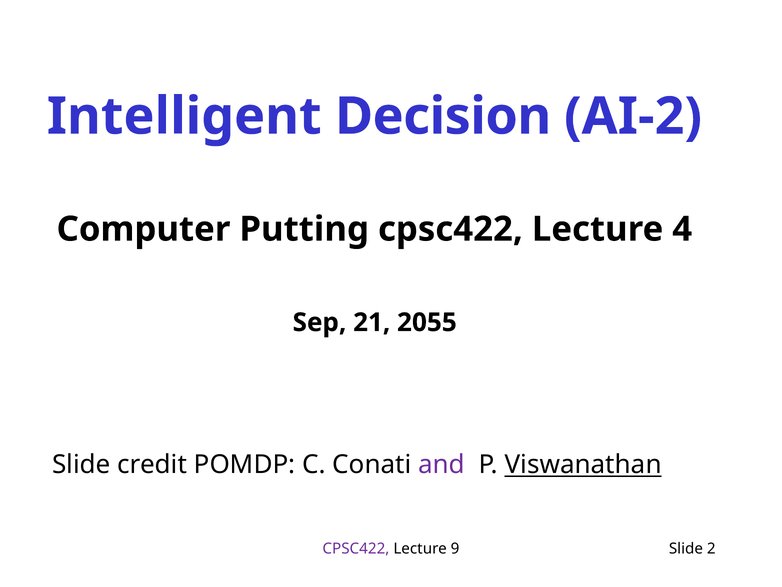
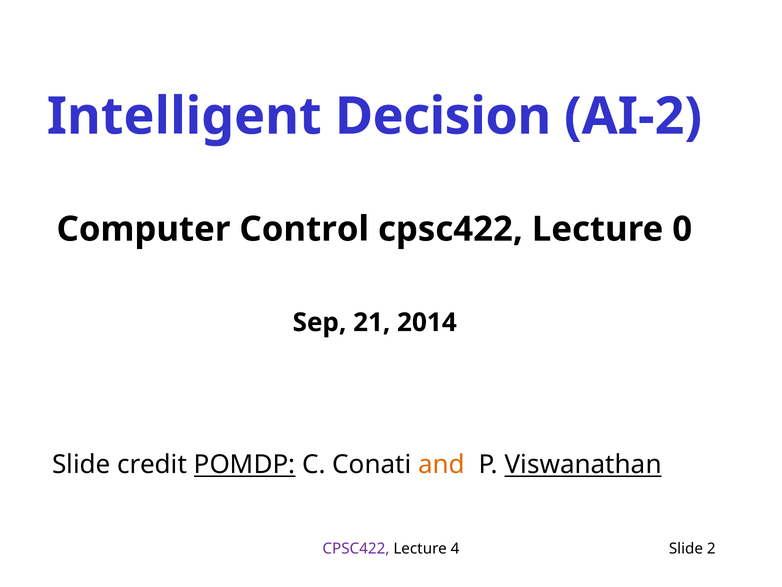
Putting: Putting -> Control (304, 229)
4: 4 -> 0 (682, 229)
2055: 2055 -> 2014 (427, 322)
POMDP underline: none -> present (245, 464)
and colour: purple -> orange (442, 464)
9: 9 -> 4 (455, 548)
